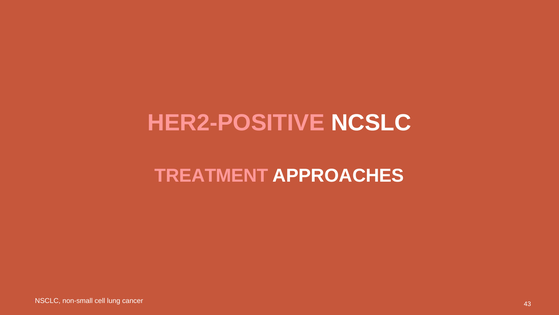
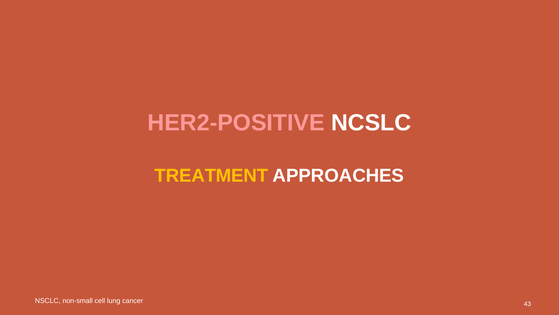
TREATMENT colour: pink -> yellow (211, 175)
